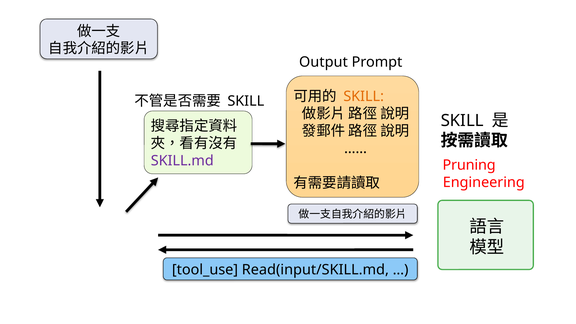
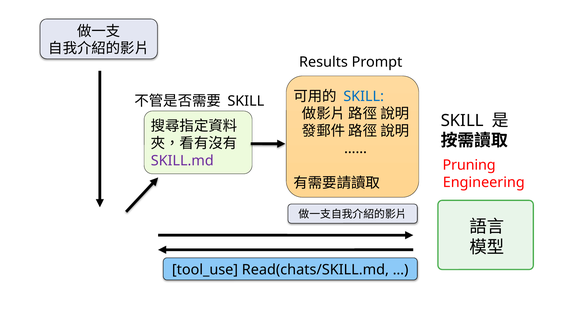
Output: Output -> Results (323, 62)
SKILL colour: orange -> blue (364, 97)
Read(input/SKILL.md: Read(input/SKILL.md -> Read(chats/SKILL.md (315, 270)
